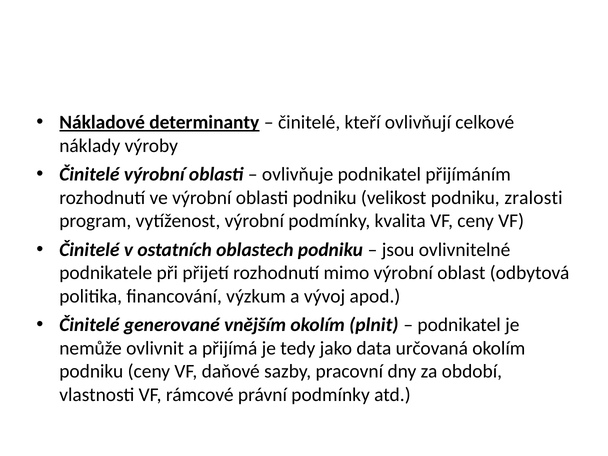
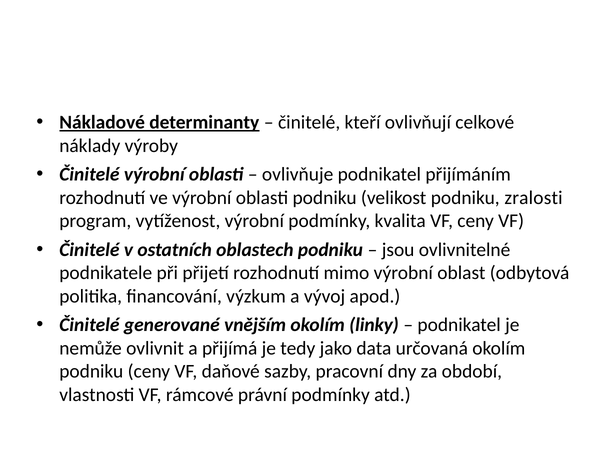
plnit: plnit -> linky (374, 325)
